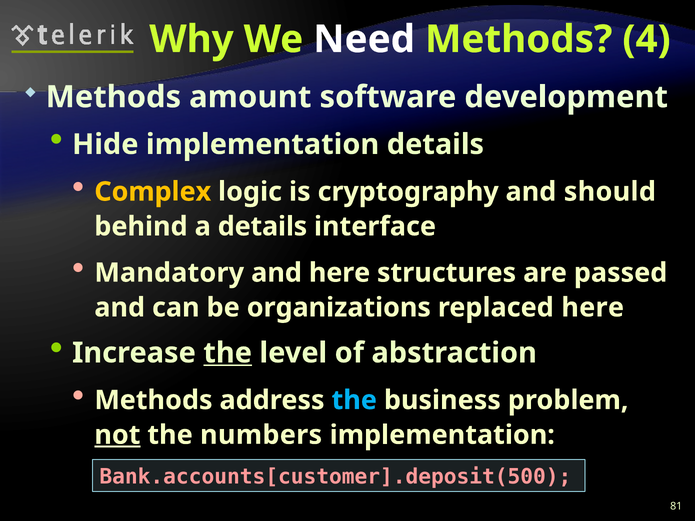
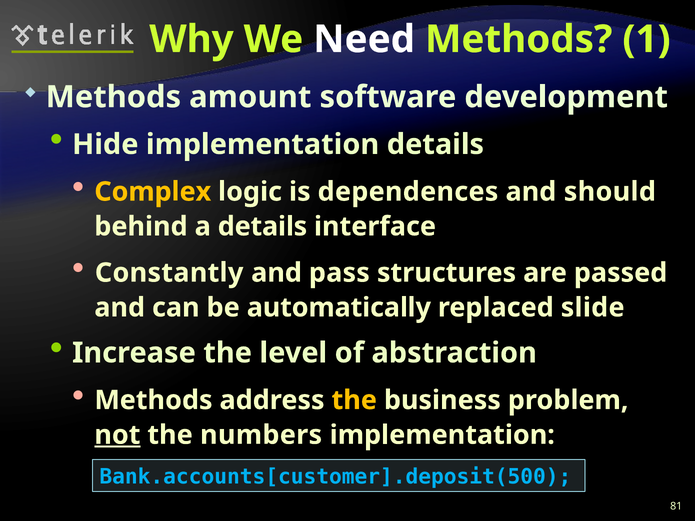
4: 4 -> 1 (647, 39)
cryptography: cryptography -> dependences (408, 192)
Mandatory: Mandatory -> Constantly (169, 273)
and here: here -> pass (339, 273)
organizations: organizations -> automatically (339, 308)
replaced here: here -> slide (593, 308)
the underline: present -> none (228, 353)
the colour: light blue -> yellow (354, 400)
Bank.accounts[customer].deposit(500 colour: pink -> light blue (335, 477)
